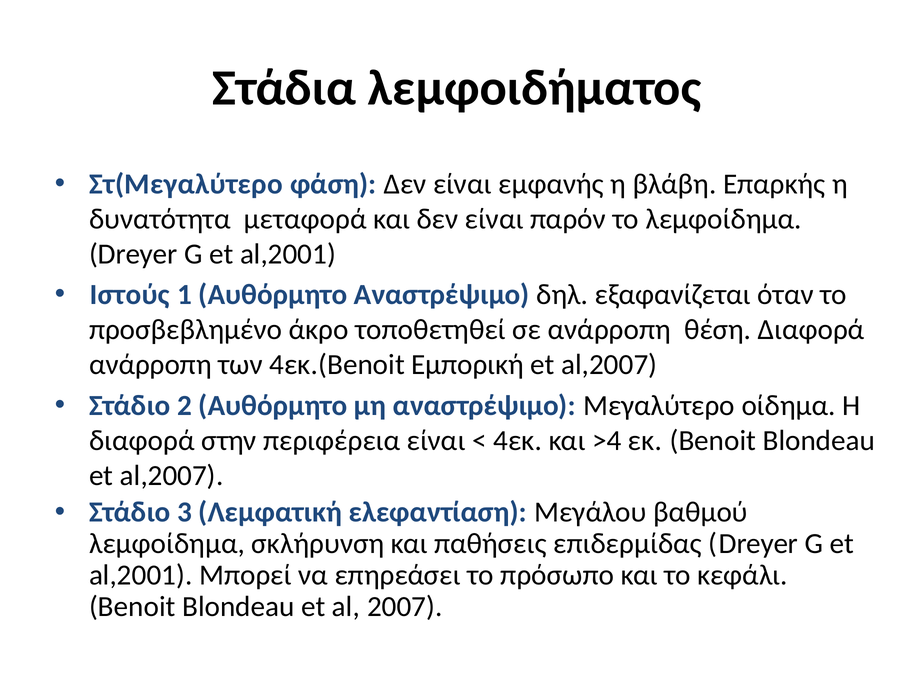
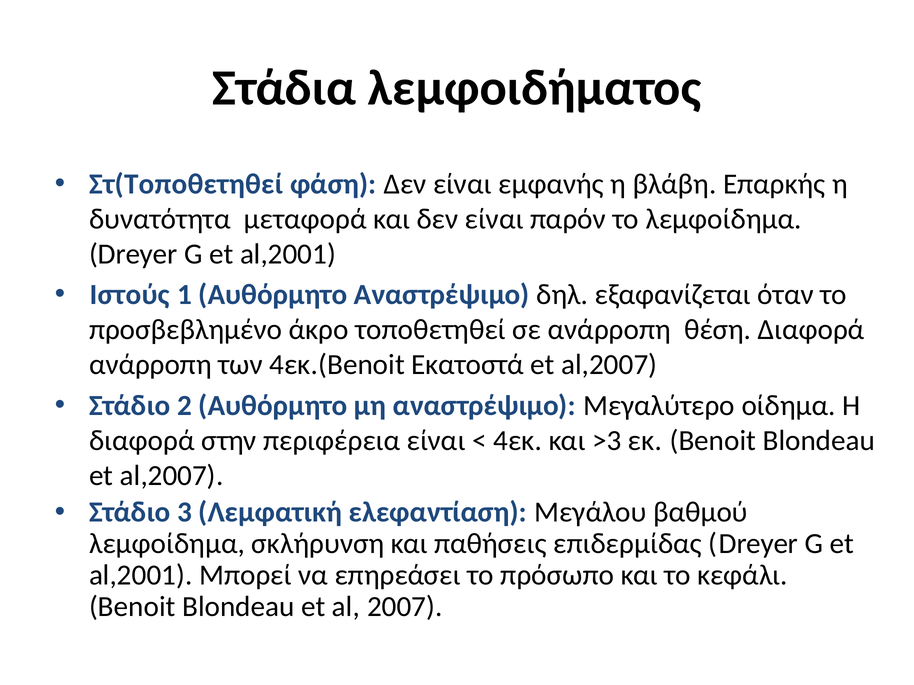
Στ(Μεγαλύτερο: Στ(Μεγαλύτερο -> Στ(Τοποθετηθεί (186, 184)
Εμπορική: Εμπορική -> Εκατοστά (468, 365)
>4: >4 -> >3 (607, 441)
